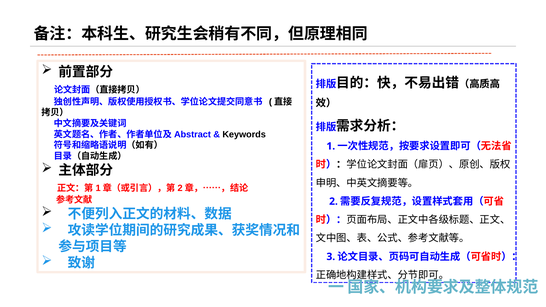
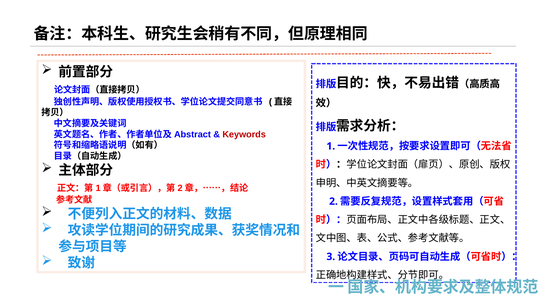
Keywords colour: black -> red (244, 134)
